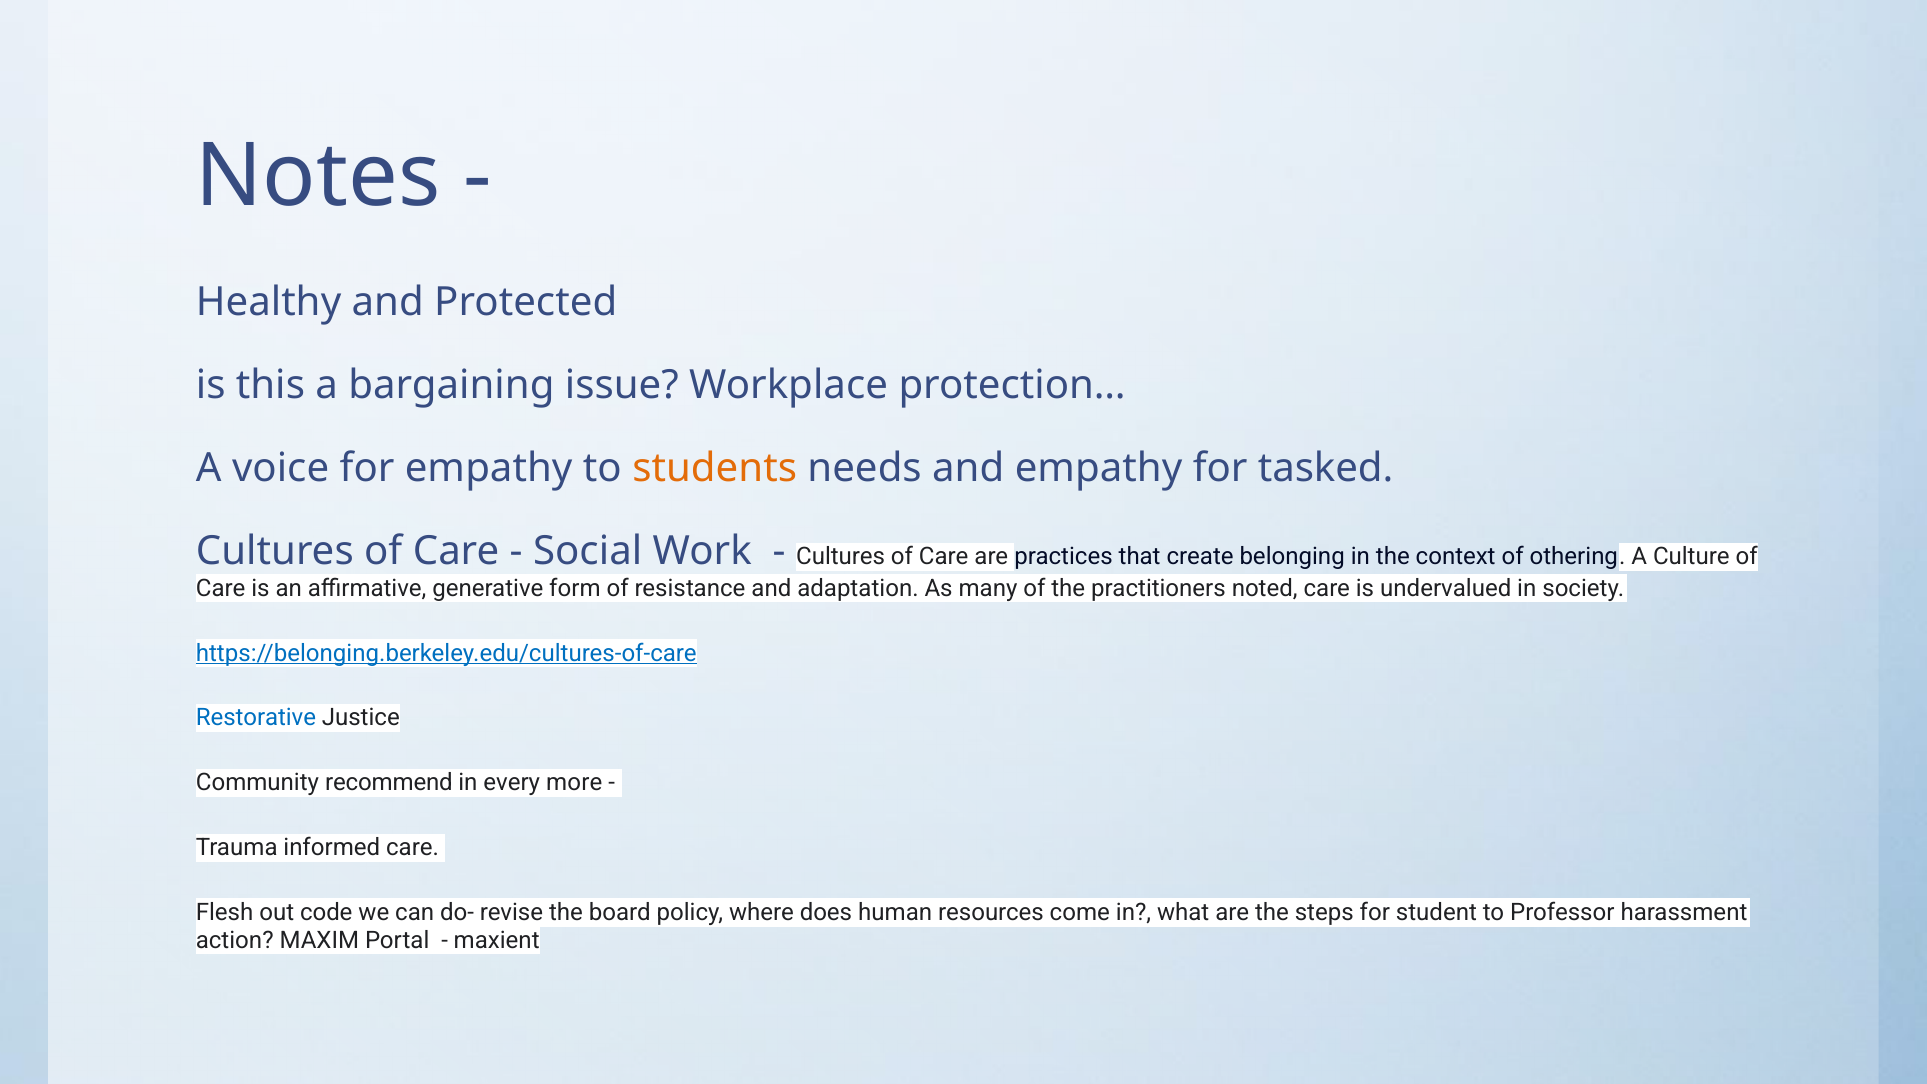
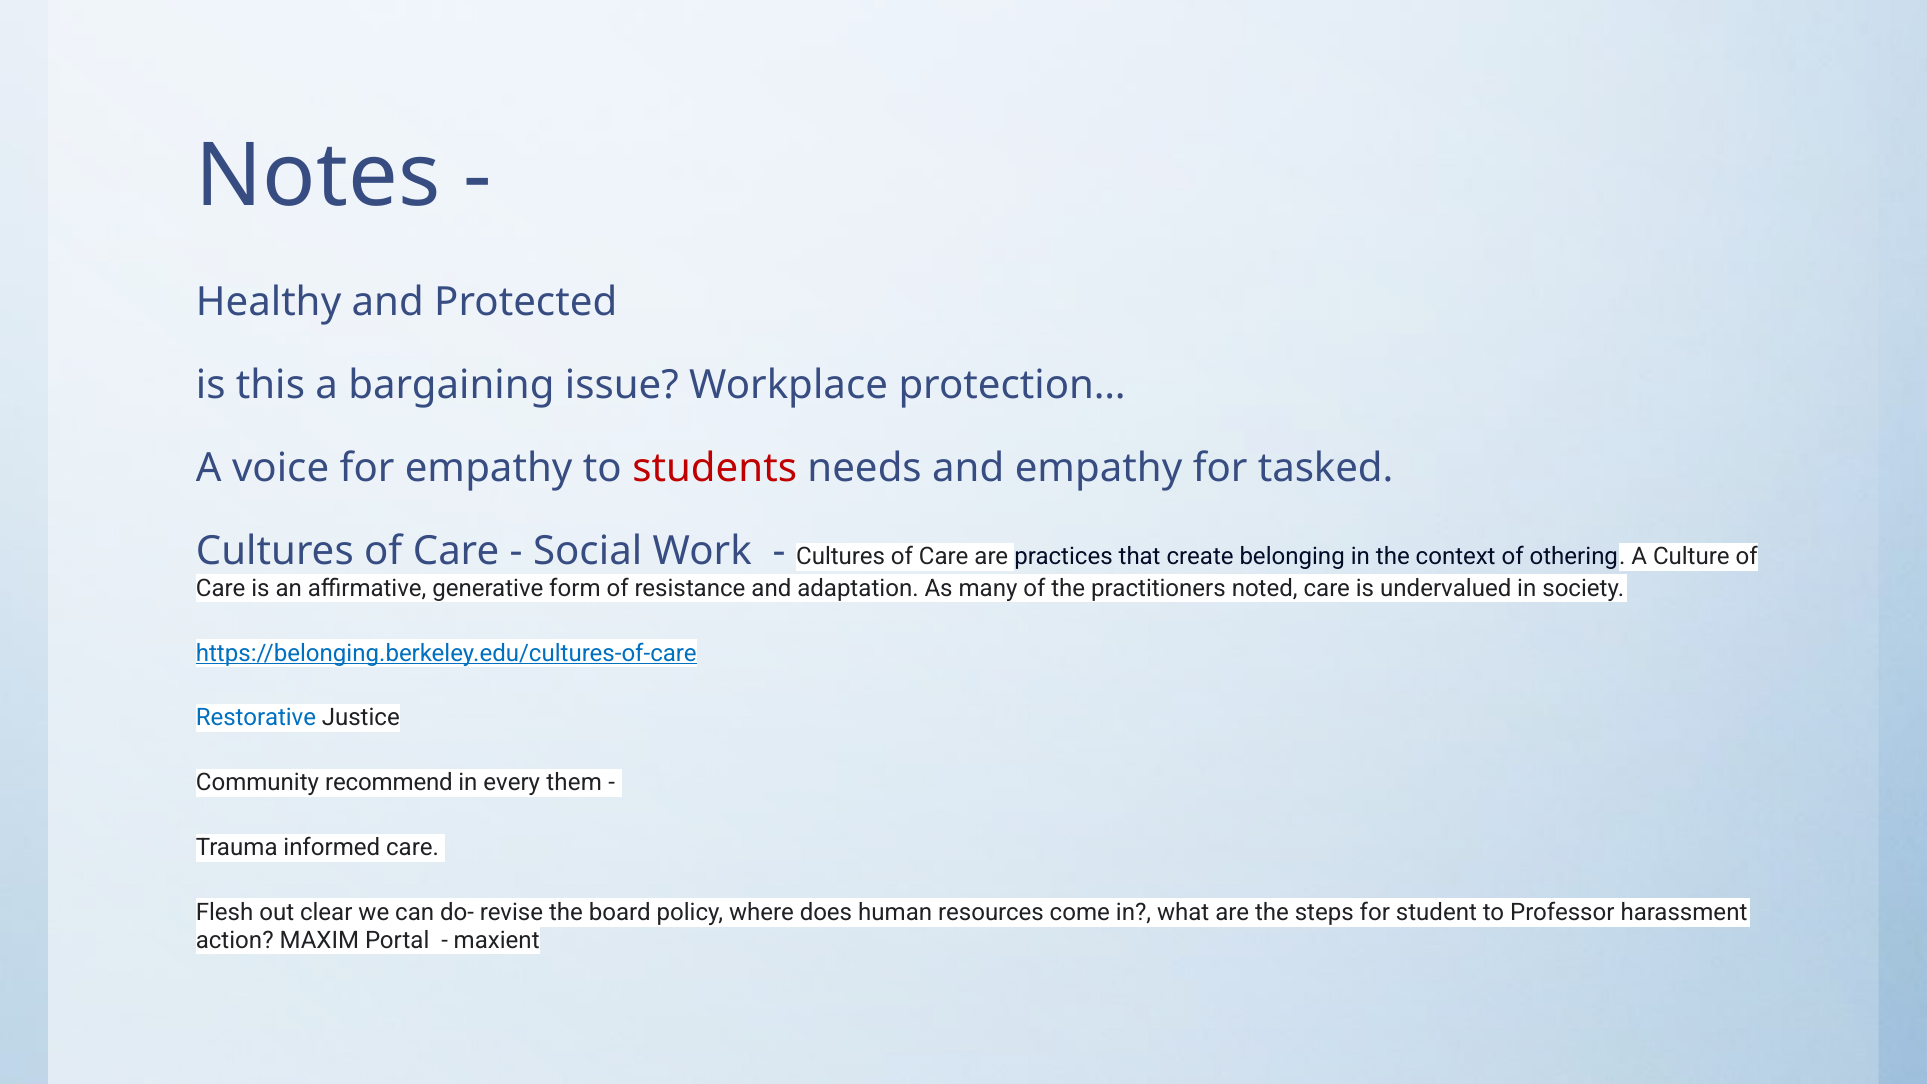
students colour: orange -> red (715, 469)
more: more -> them (574, 783)
code: code -> clear (326, 913)
